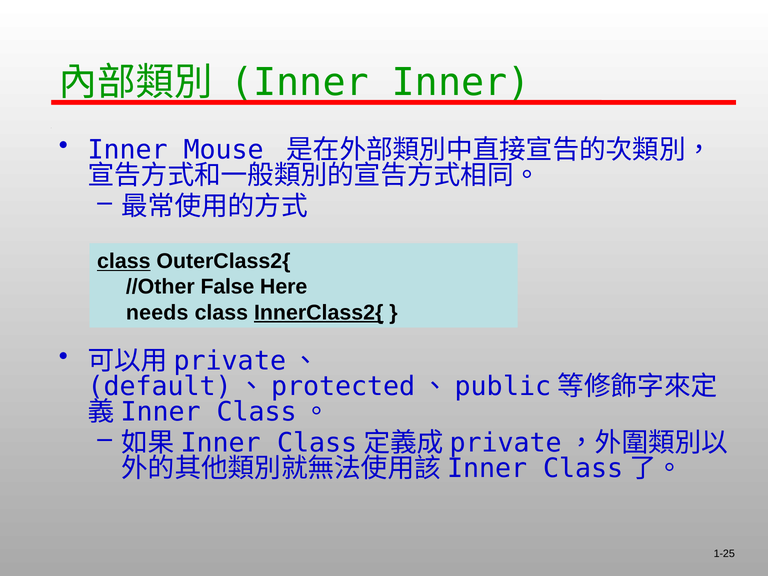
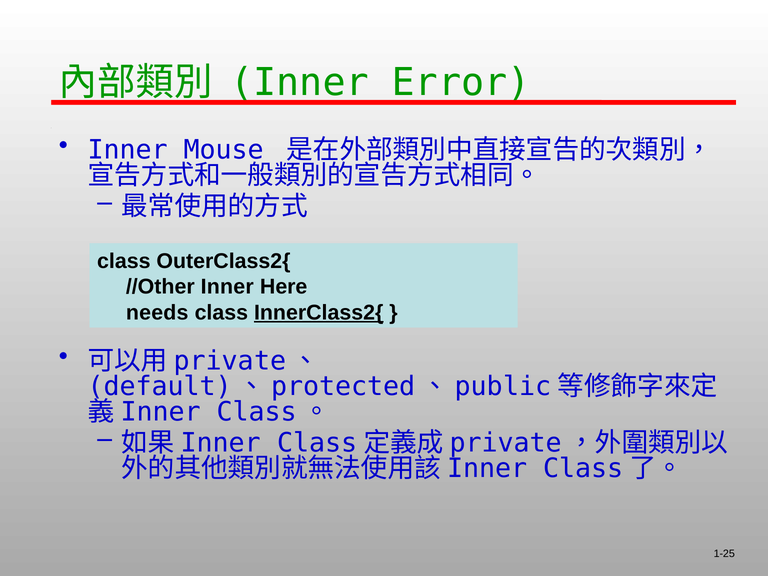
Inner Inner: Inner -> Error (461, 83)
class underline: present -> none (124, 261)
//Other False: False -> Inner (227, 287)
